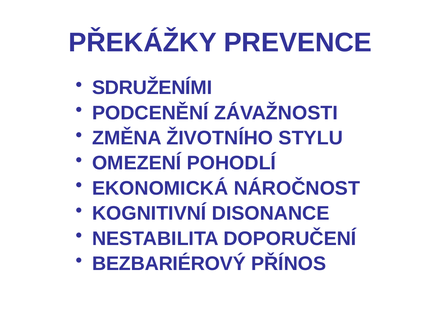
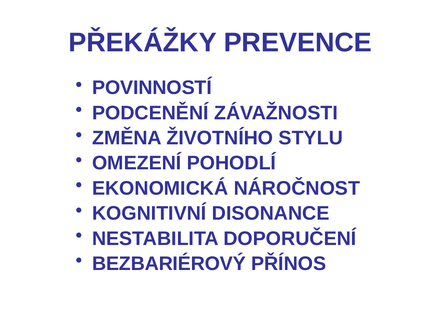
SDRUŽENÍMI: SDRUŽENÍMI -> POVINNOSTÍ (152, 88)
